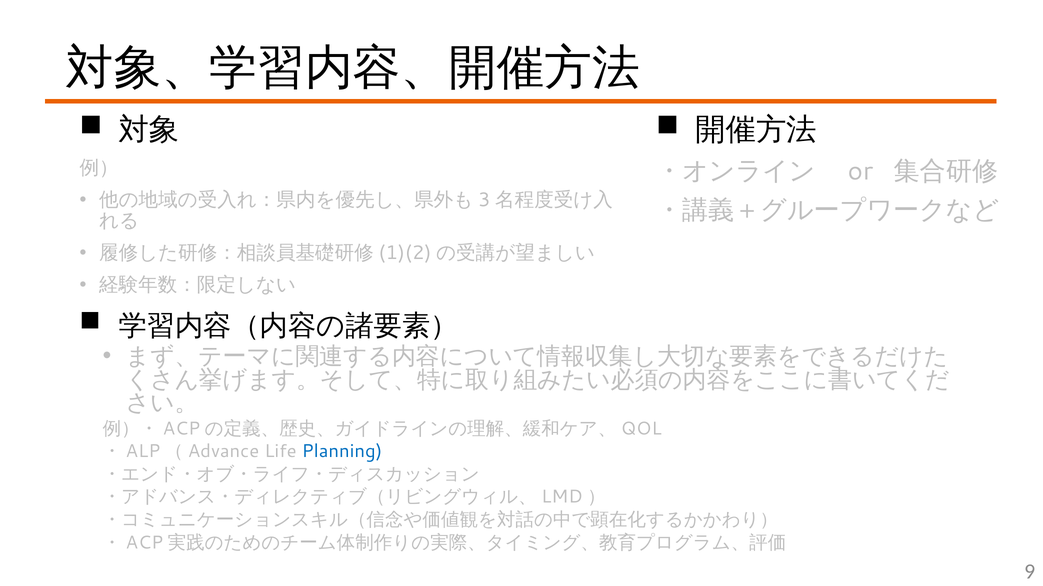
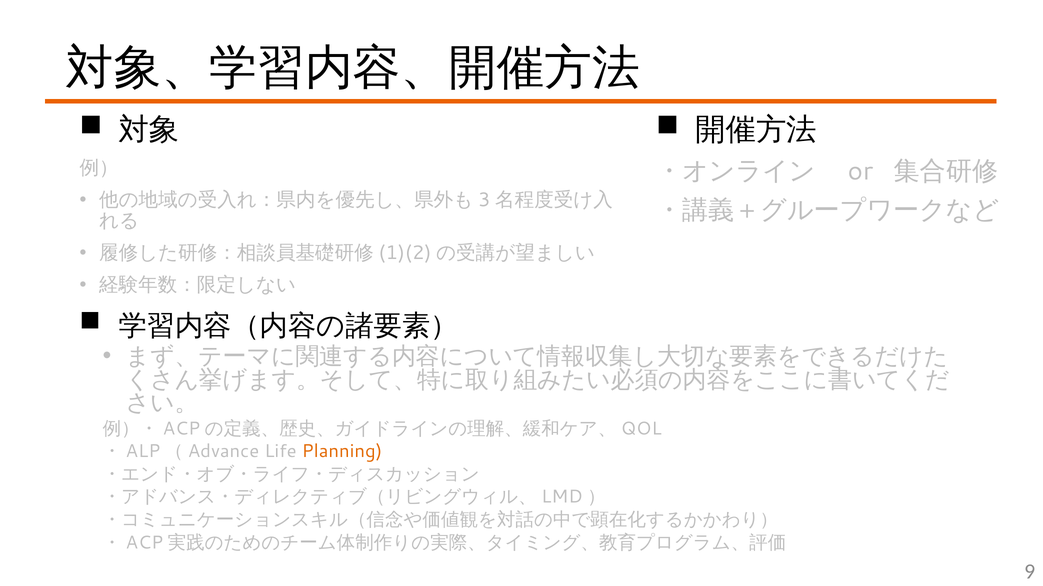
Planning colour: blue -> orange (342, 452)
